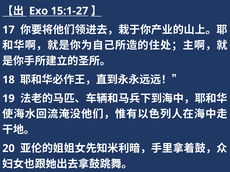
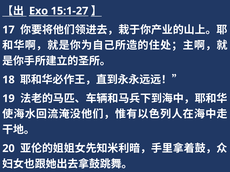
Exo underline: none -> present (39, 11)
